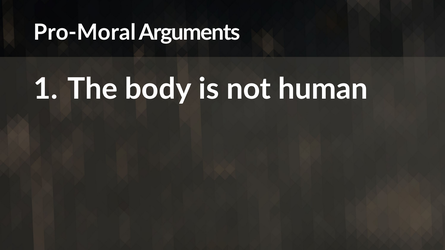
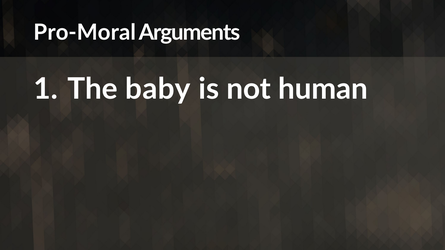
body: body -> baby (158, 89)
